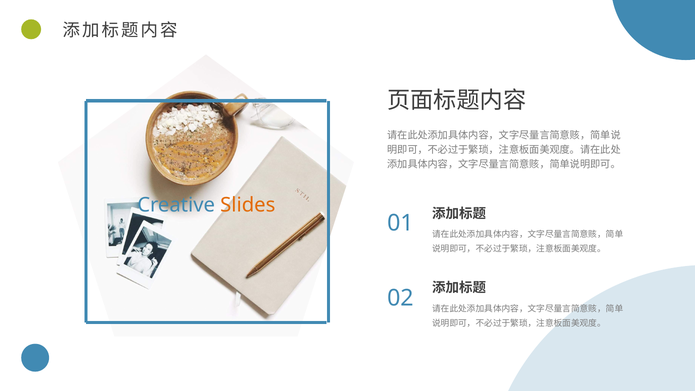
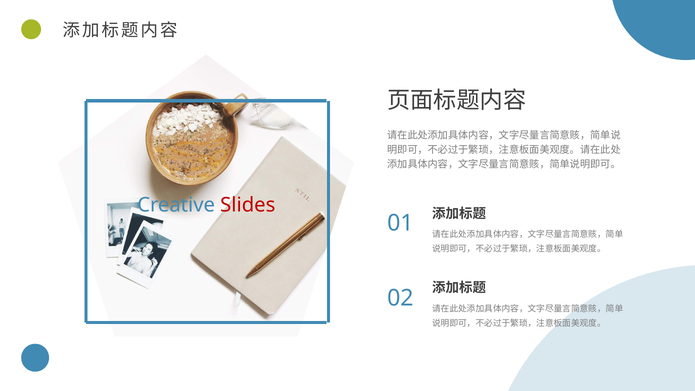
Slides colour: orange -> red (248, 205)
